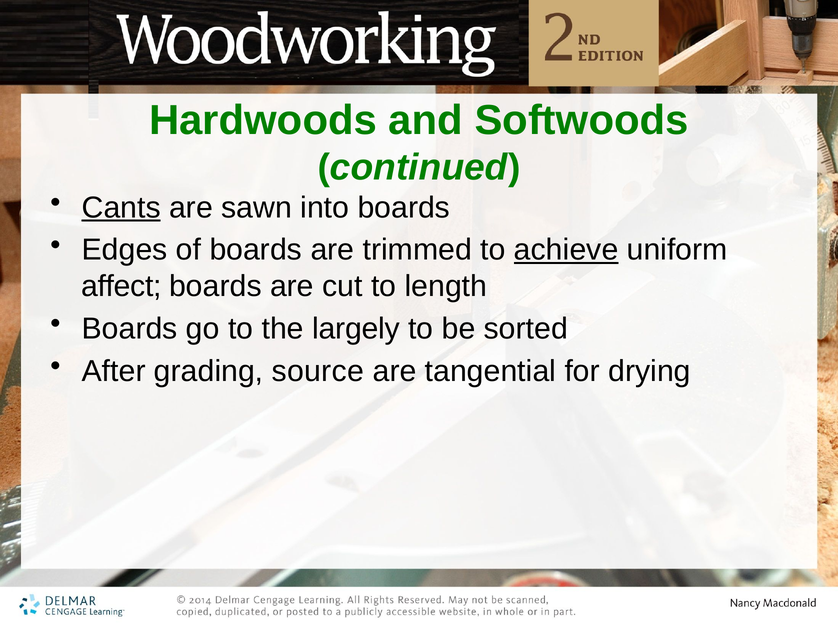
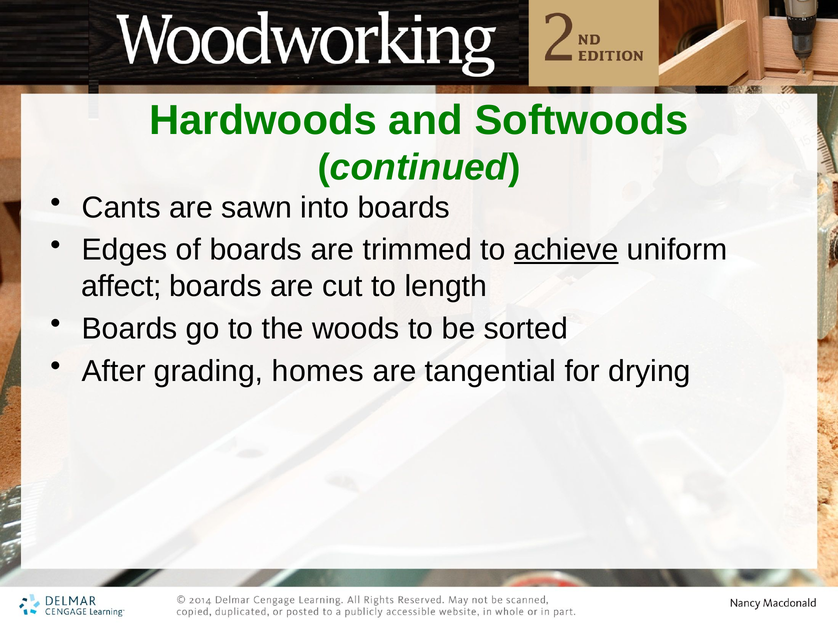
Cants underline: present -> none (121, 207)
largely: largely -> woods (356, 328)
source: source -> homes (318, 371)
